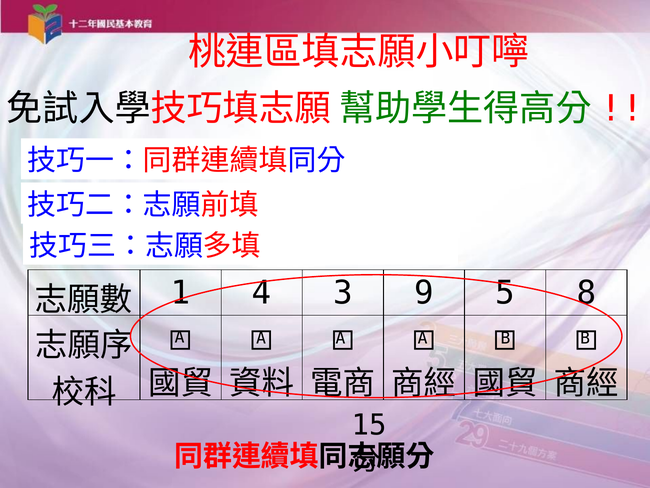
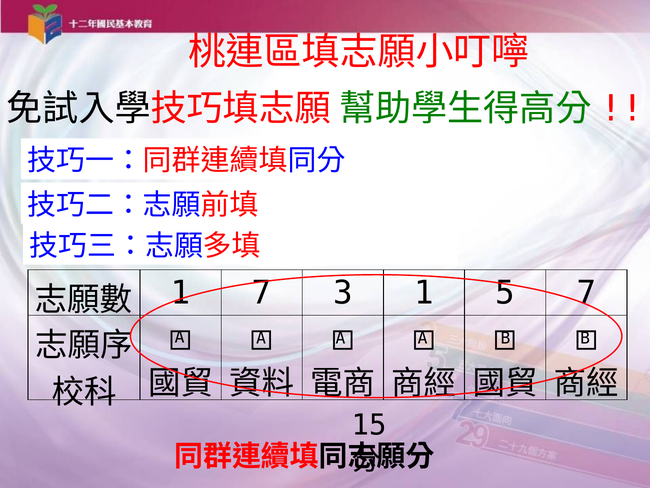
1 4: 4 -> 7 (262, 293)
3 9: 9 -> 1 (424, 293)
5 8: 8 -> 7 (586, 293)
